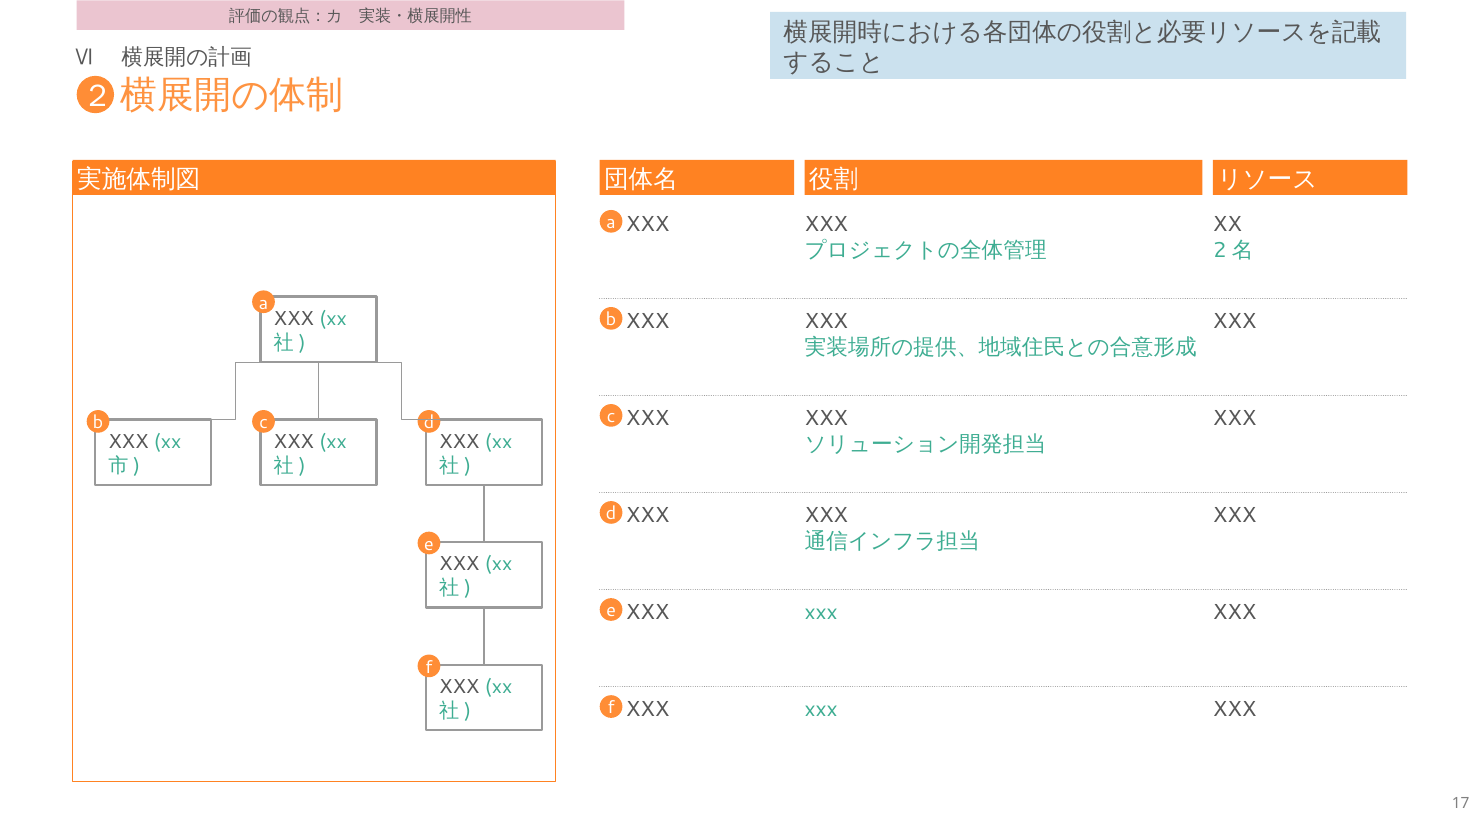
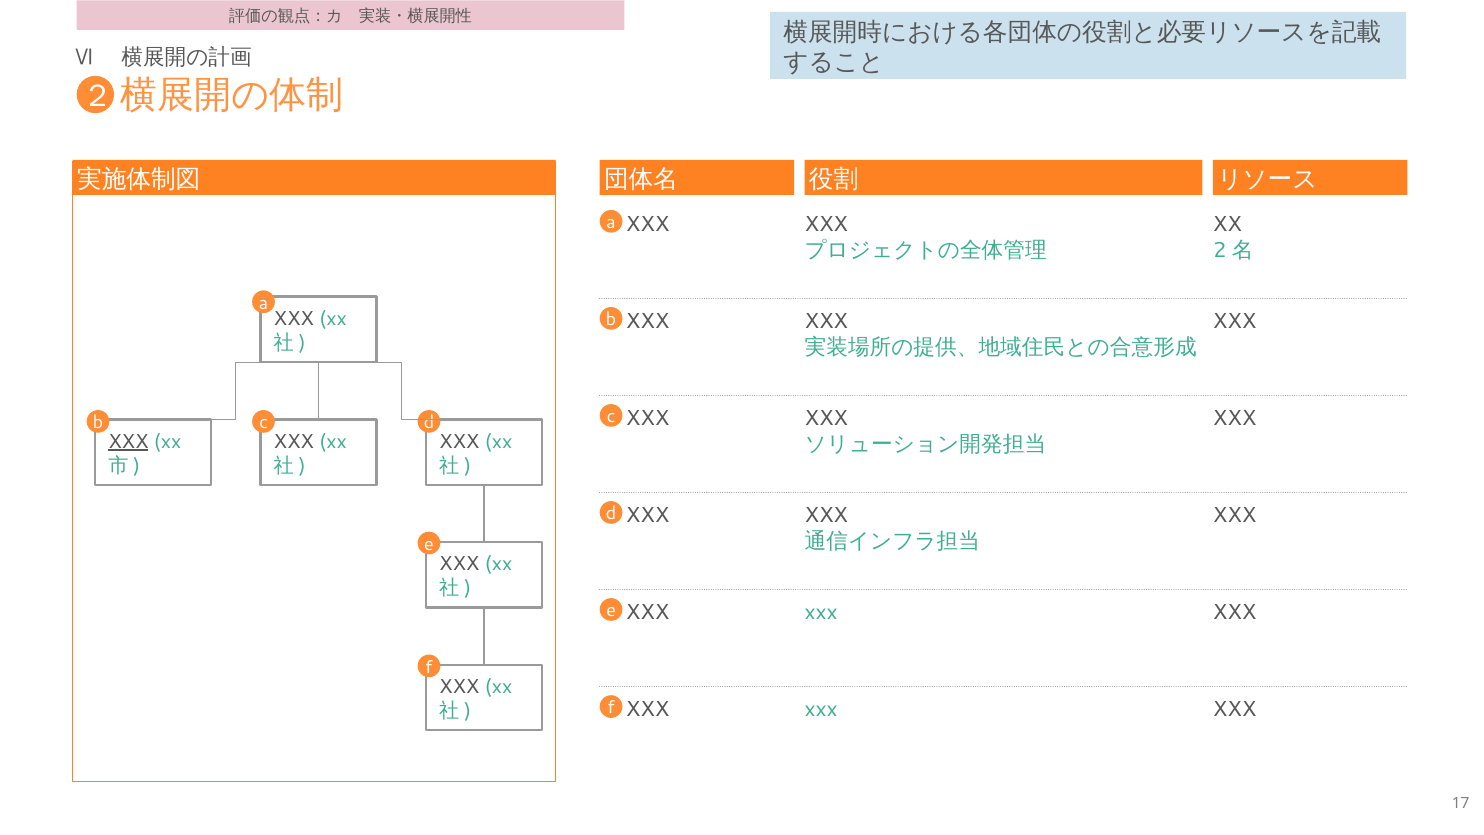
XXX underline: none -> present (128, 441)
